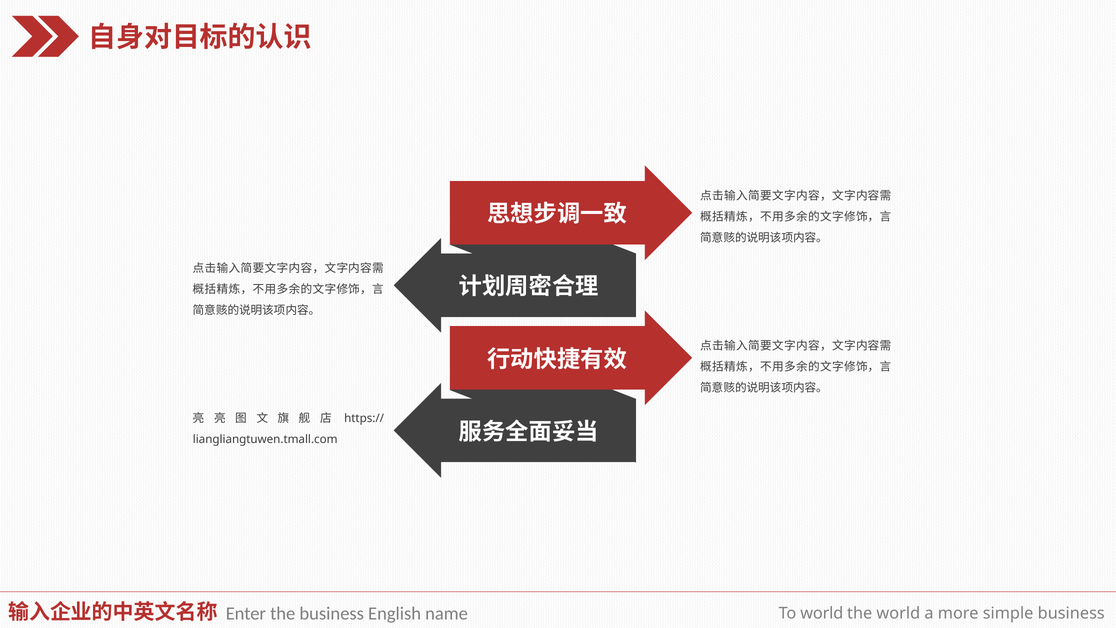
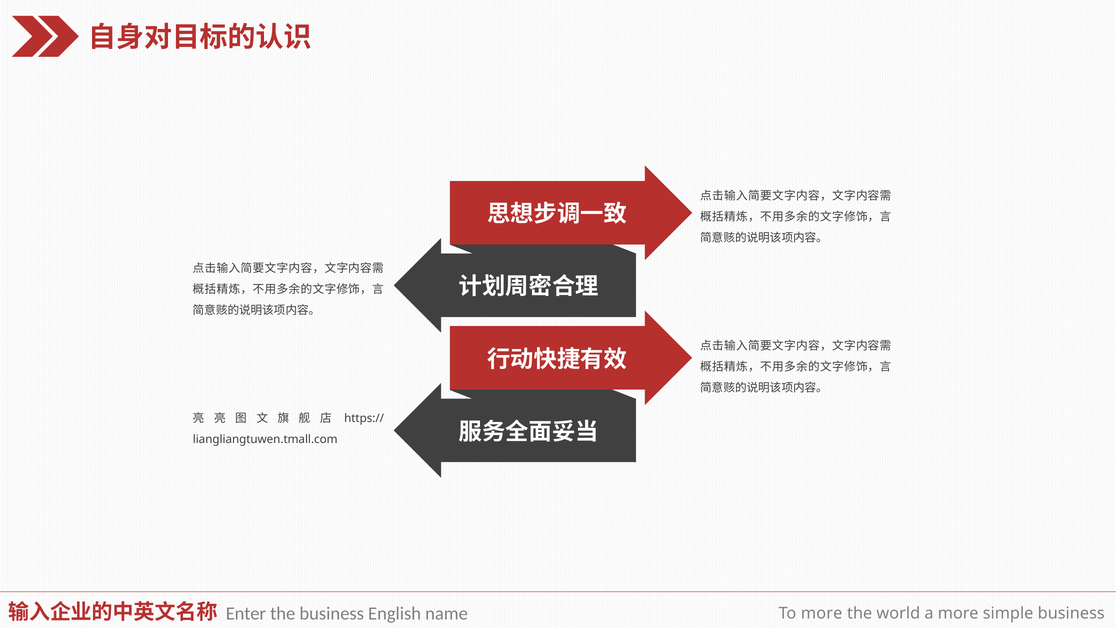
To world: world -> more (822, 613)
